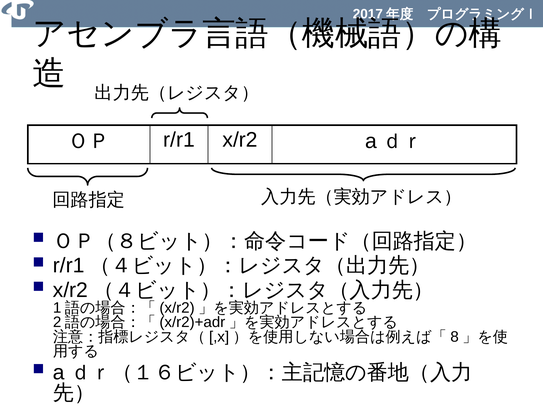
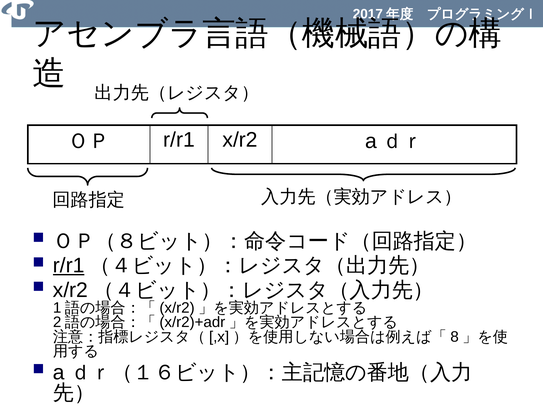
r/r1 underline: none -> present (69, 266)
